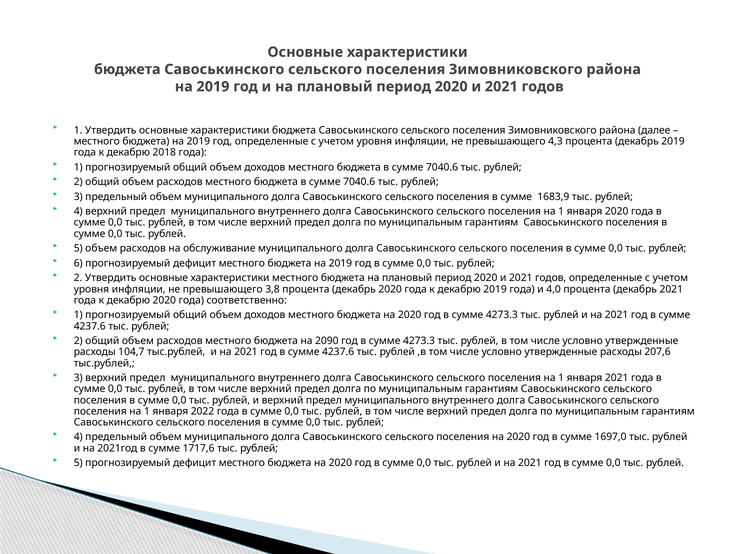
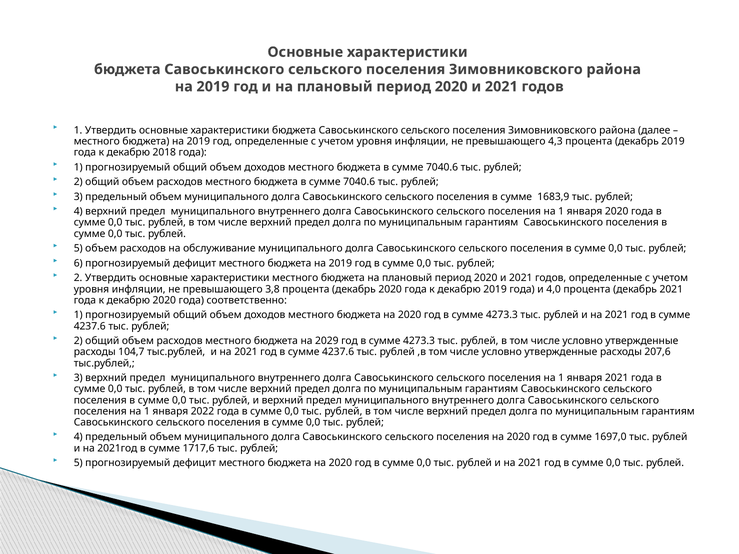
2090: 2090 -> 2029 (327, 341)
